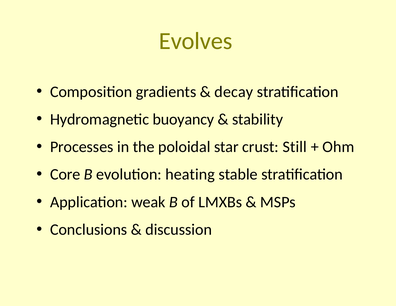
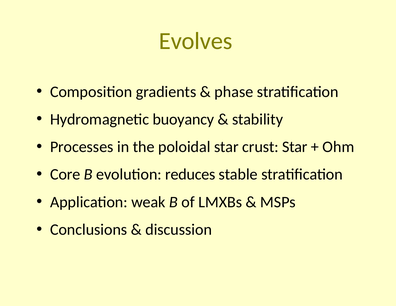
decay: decay -> phase (234, 92)
crust Still: Still -> Star (295, 147)
heating: heating -> reduces (190, 174)
